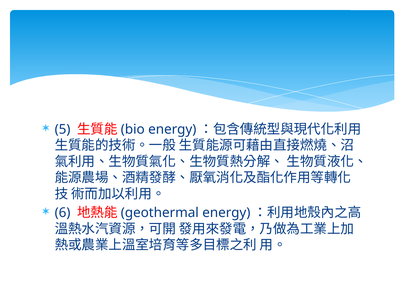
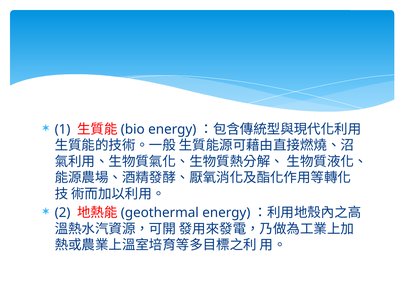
5: 5 -> 1 (63, 129)
6: 6 -> 2 (63, 213)
